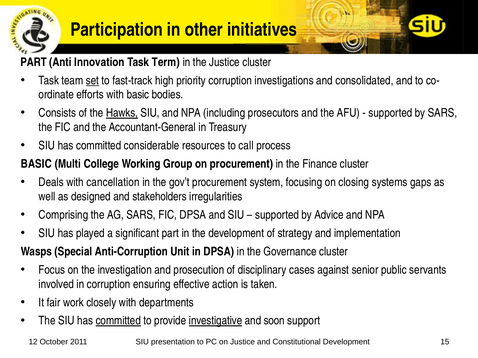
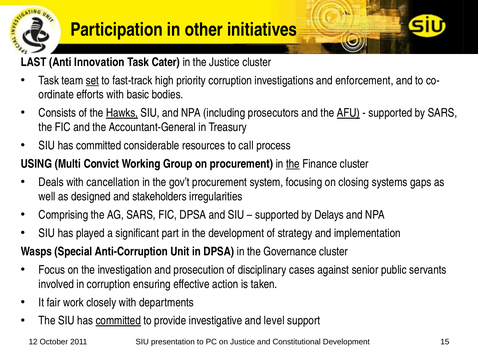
PART: PART -> LAST (34, 62)
Term: Term -> Cater (166, 62)
consolidated: consolidated -> enforcement (364, 81)
AFU underline: none -> present (348, 113)
BASIC: BASIC -> USING (36, 164)
College: College -> Convict (101, 164)
the underline: none -> present (293, 164)
Advice: Advice -> Delays (329, 215)
investigative underline: present -> none (216, 321)
soon: soon -> level (274, 321)
